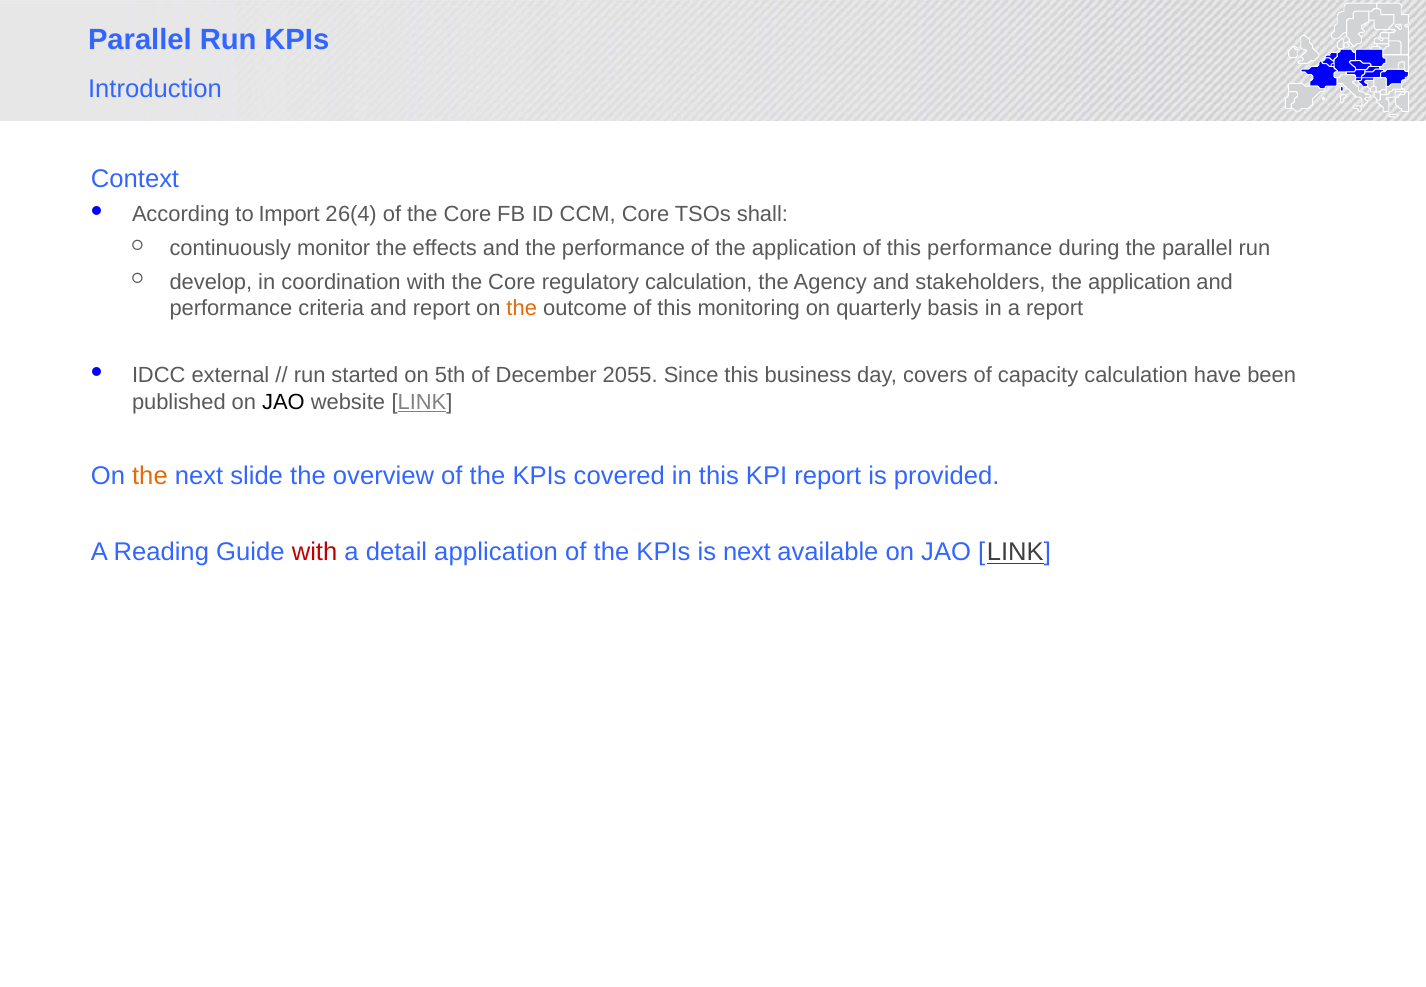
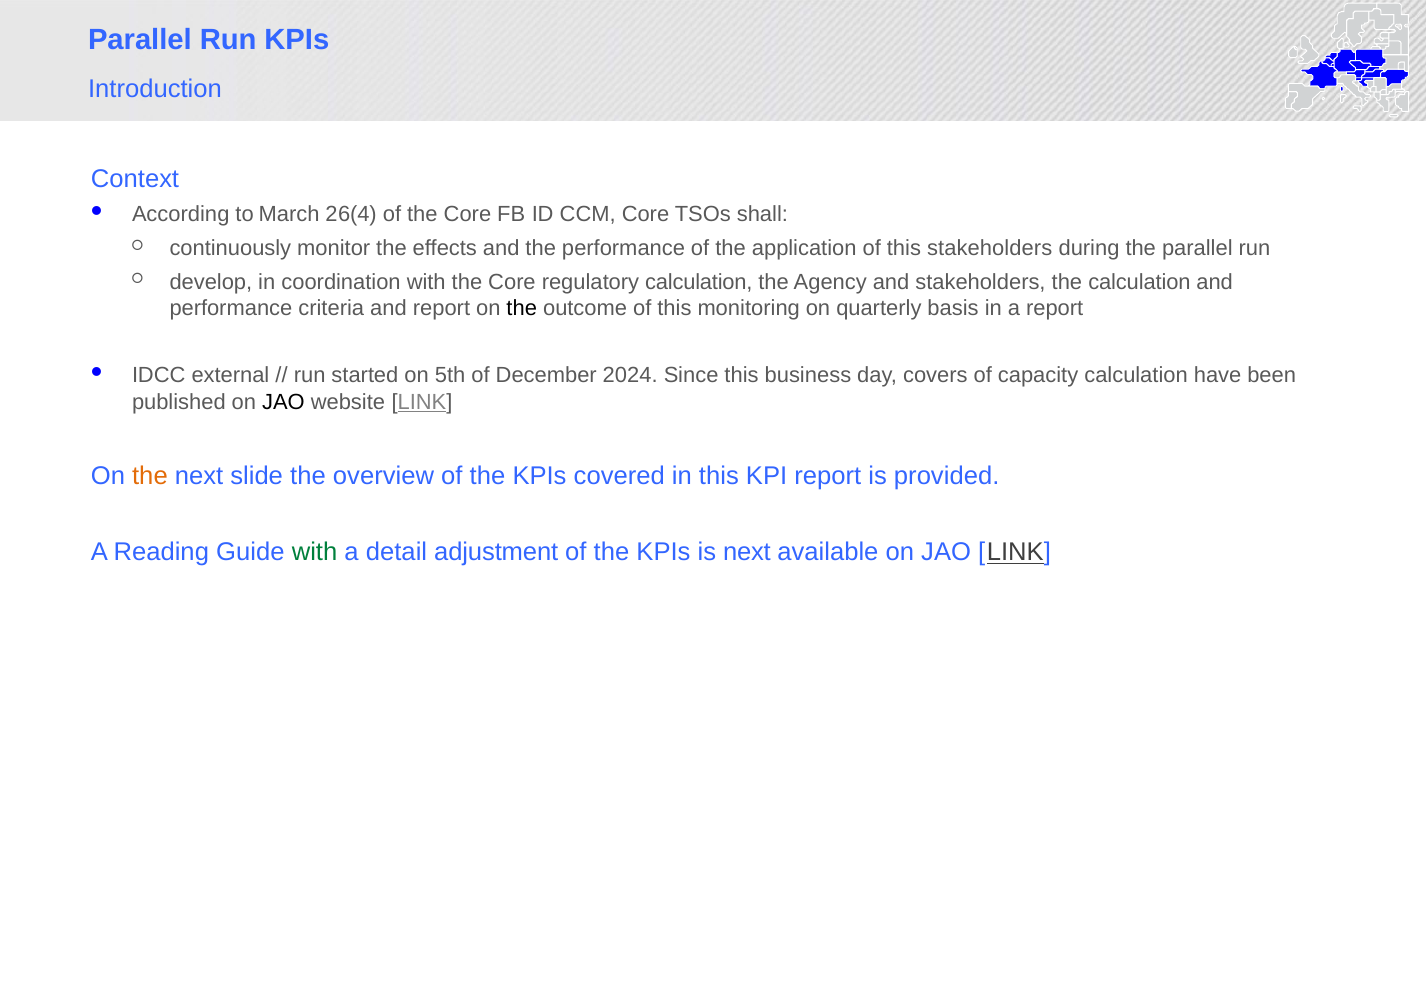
Import: Import -> March (289, 215)
this performance: performance -> stakeholders (990, 248)
stakeholders the application: application -> calculation (1139, 282)
the colour: orange -> black (522, 308)
2055: 2055 -> 2024 (630, 376)
with colour: red -> green (315, 552)
detail application: application -> adjustment (496, 552)
